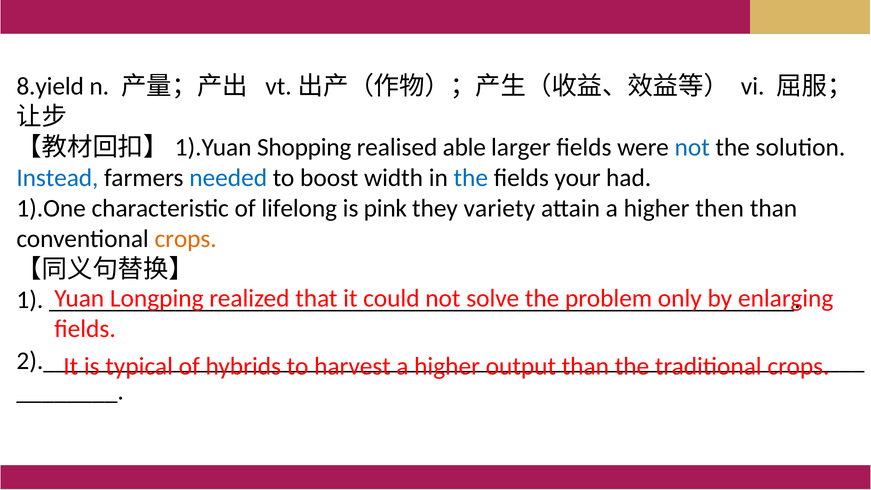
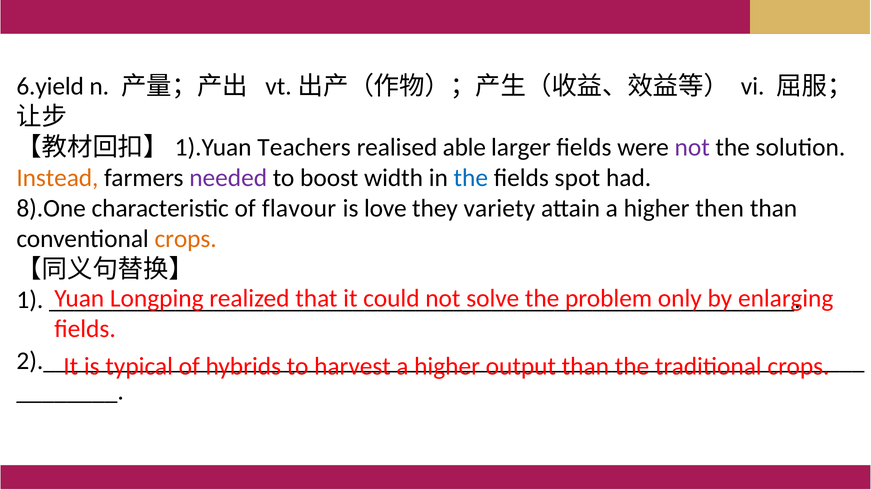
8.yield: 8.yield -> 6.yield (50, 86)
Shopping: Shopping -> Teachers (304, 147)
not colour: blue -> purple (692, 147)
Instead colour: blue -> orange (57, 178)
needed colour: blue -> purple (228, 178)
your: your -> spot (577, 178)
1).One: 1).One -> 8).One (51, 208)
lifelong: lifelong -> flavour (299, 208)
pink: pink -> love (385, 208)
